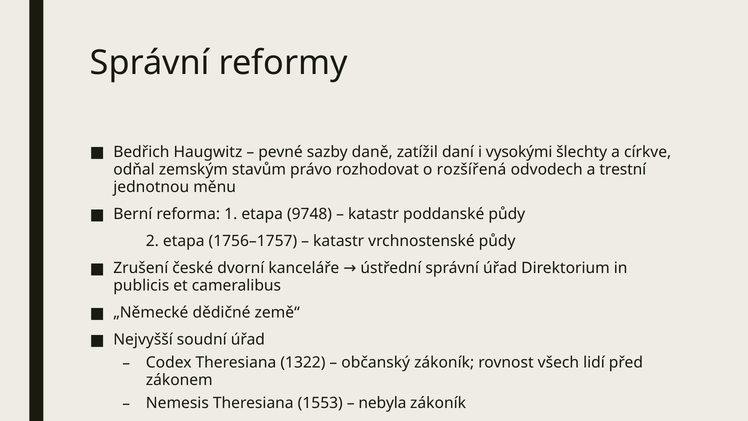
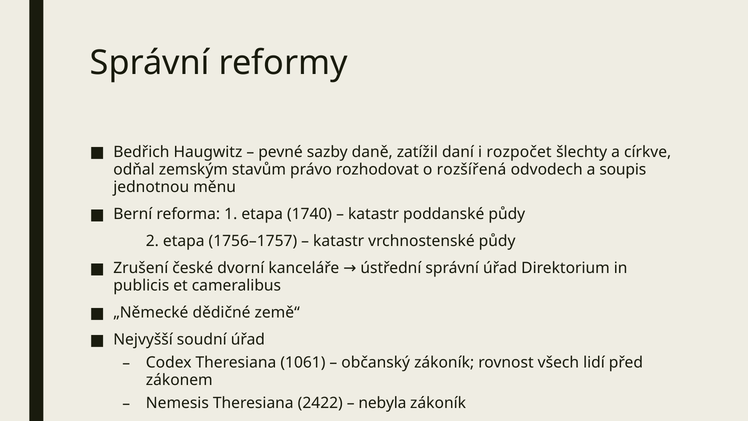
vysokými: vysokými -> rozpočet (519, 152)
trestní: trestní -> soupis (623, 170)
9748: 9748 -> 1740 (310, 214)
1322: 1322 -> 1061 (303, 362)
1553: 1553 -> 2422 (320, 403)
